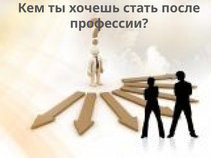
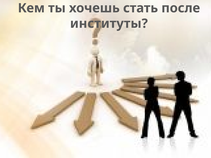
профессии: профессии -> институты (109, 24)
